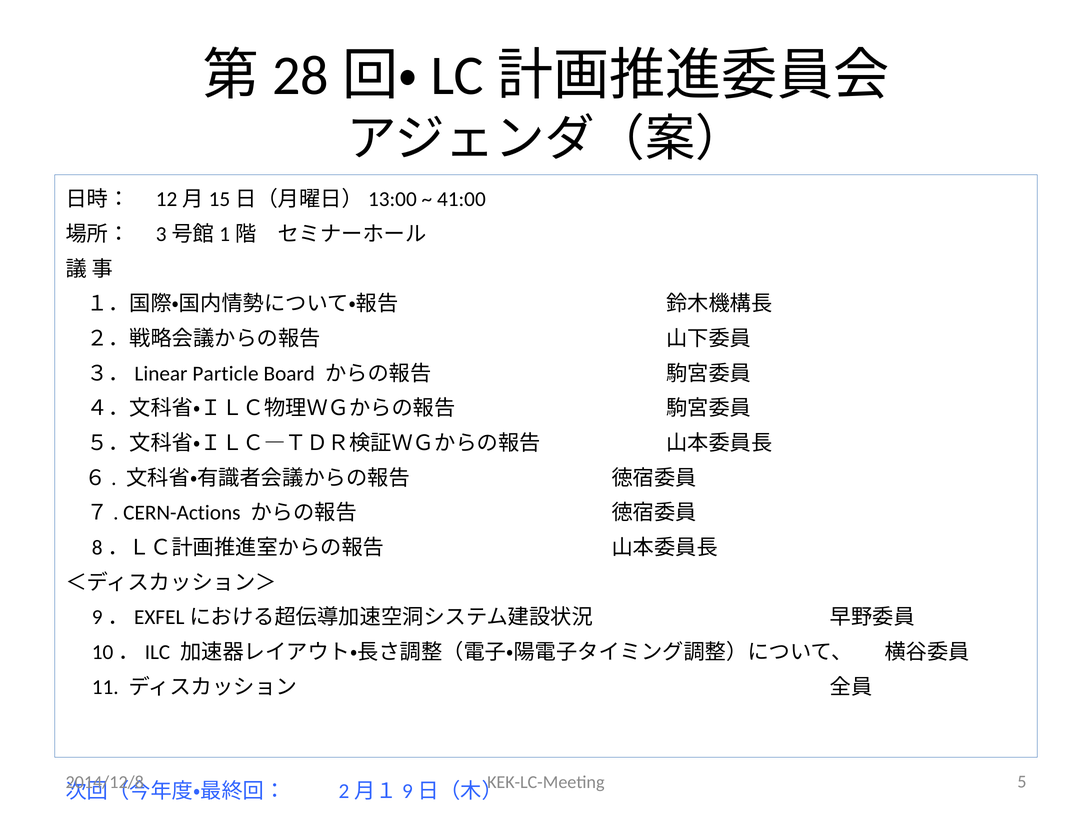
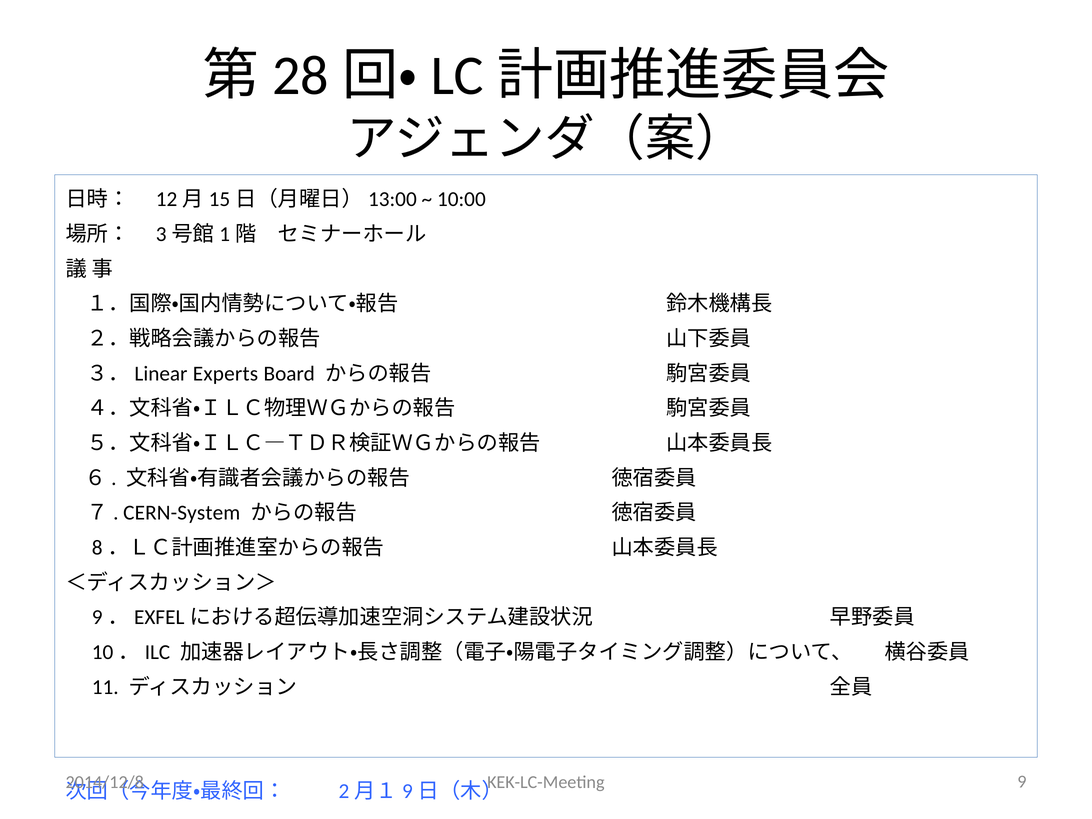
41:00: 41:00 -> 10:00 (461, 199)
Particle: Particle -> Experts (225, 374)
CERN-Actions: CERN-Actions -> CERN-System (182, 513)
5: 5 -> 9 (1022, 782)
